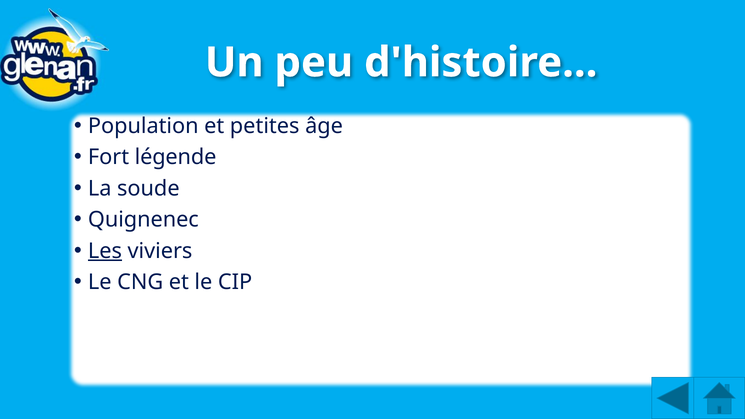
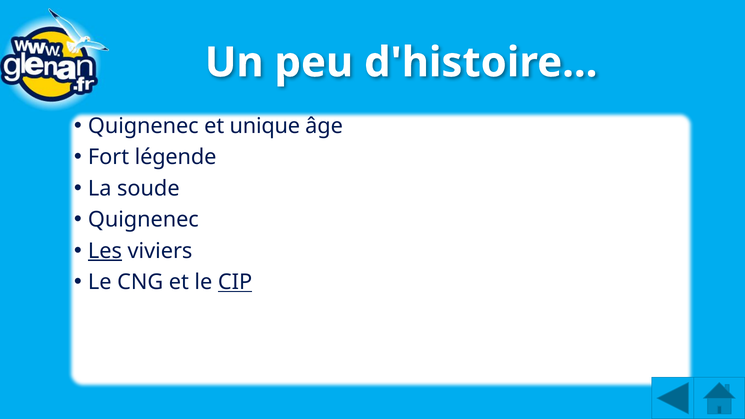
Population: Population -> Quignenec (143, 126)
petites: petites -> unique (265, 126)
CIP underline: none -> present (235, 282)
